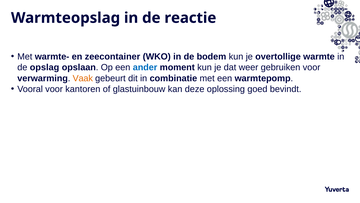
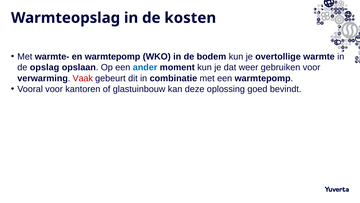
reactie: reactie -> kosten (190, 18)
en zeecontainer: zeecontainer -> warmtepomp (113, 57)
Vaak colour: orange -> red (83, 78)
